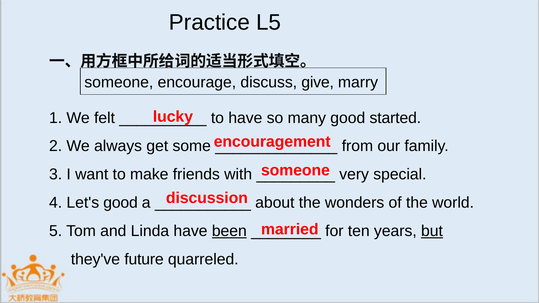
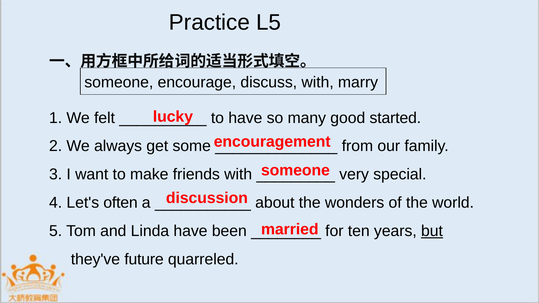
discuss give: give -> with (318, 82)
Let's good: good -> often (121, 203)
been underline: present -> none (229, 231)
